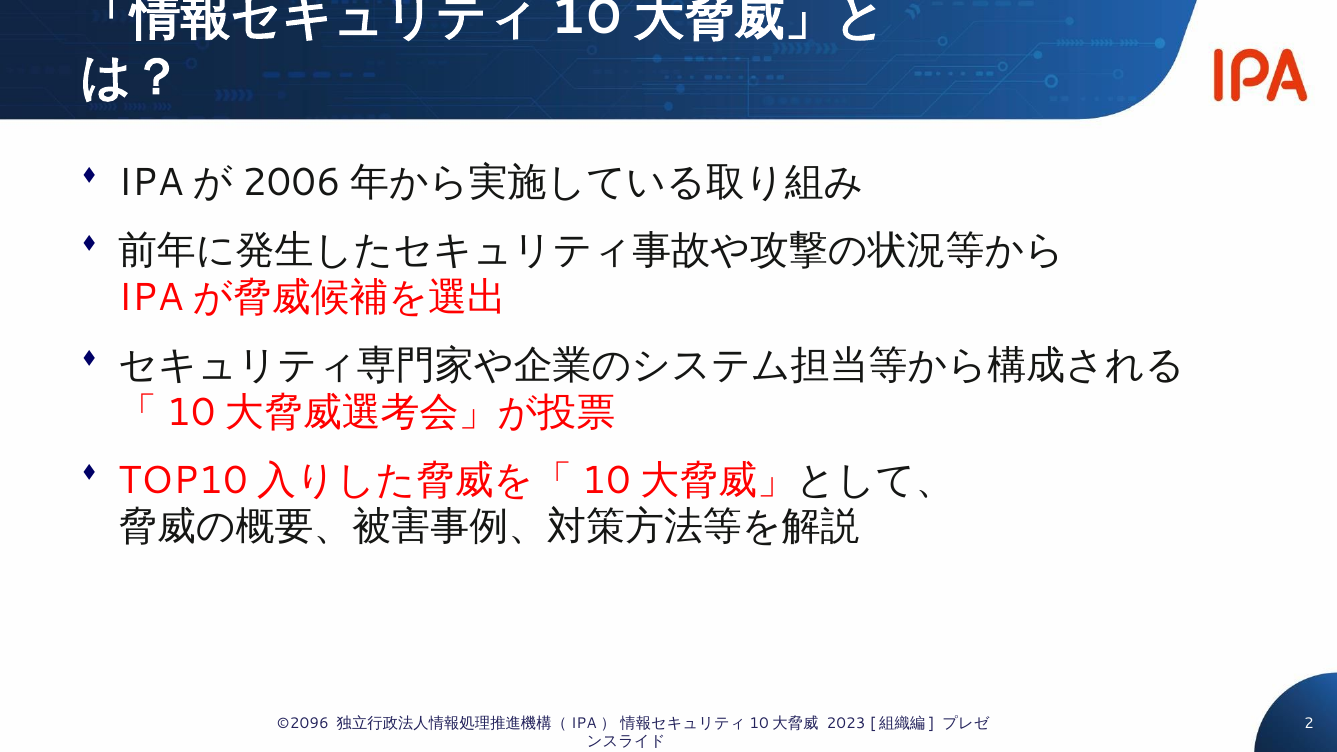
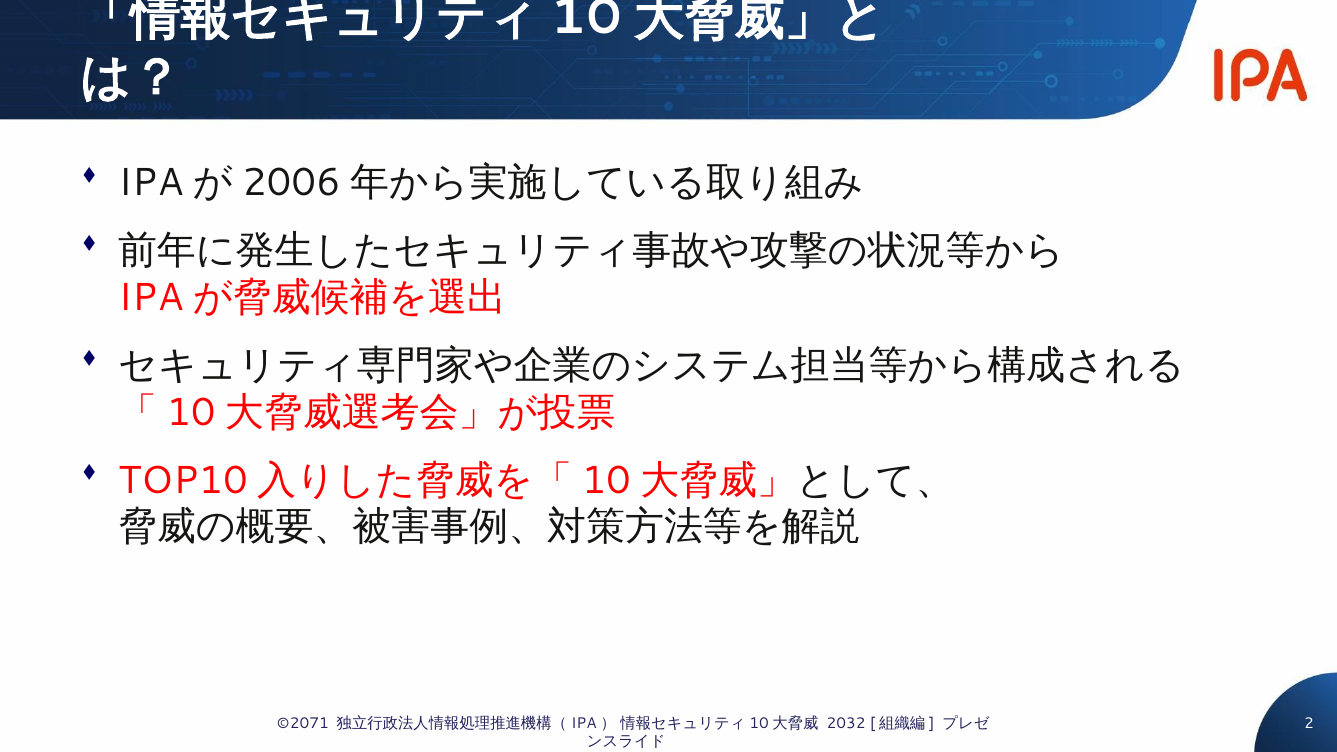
©2096: ©2096 -> ©2071 (303, 724)
2023: 2023 -> 2032 (846, 724)
